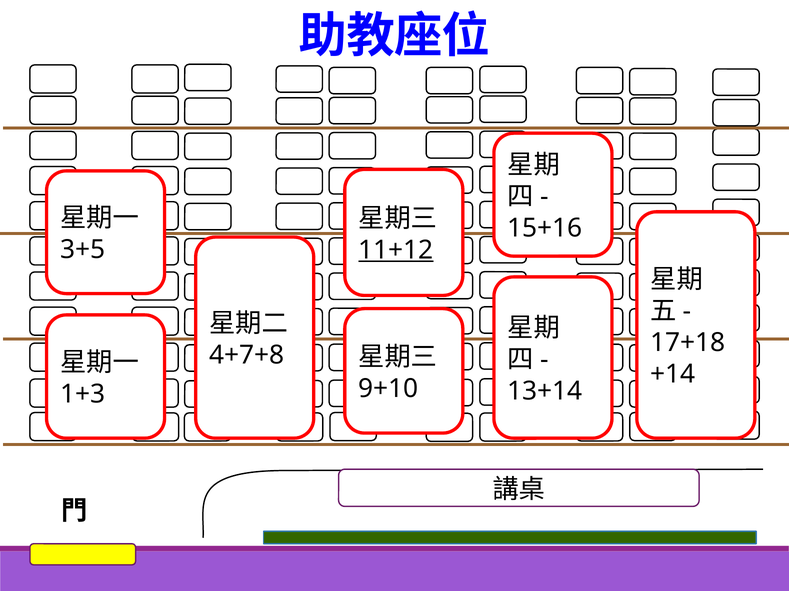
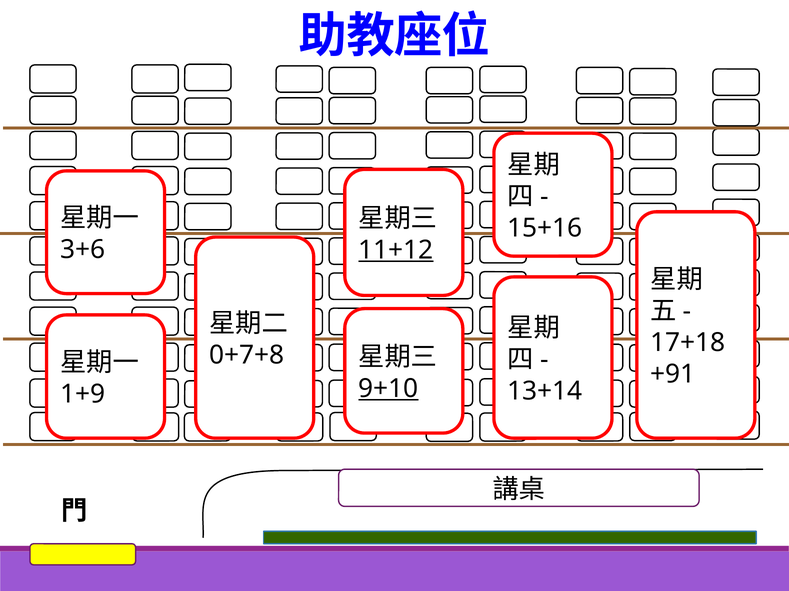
3+5: 3+5 -> 3+6 (83, 250)
4+7+8: 4+7+8 -> 0+7+8 (247, 356)
+14: +14 -> +91 (673, 375)
9+10 underline: none -> present (388, 389)
1+3: 1+3 -> 1+9 (83, 395)
